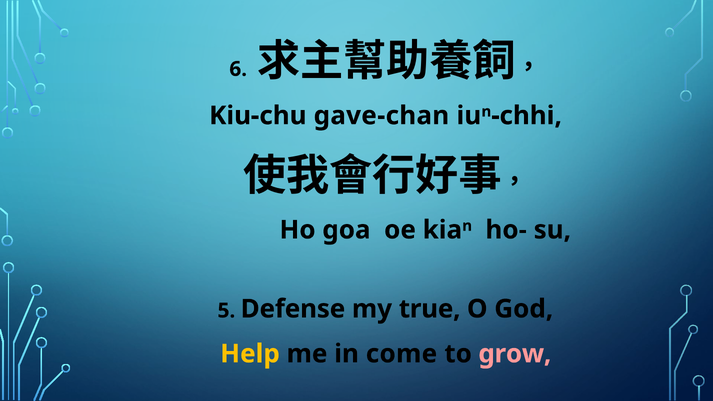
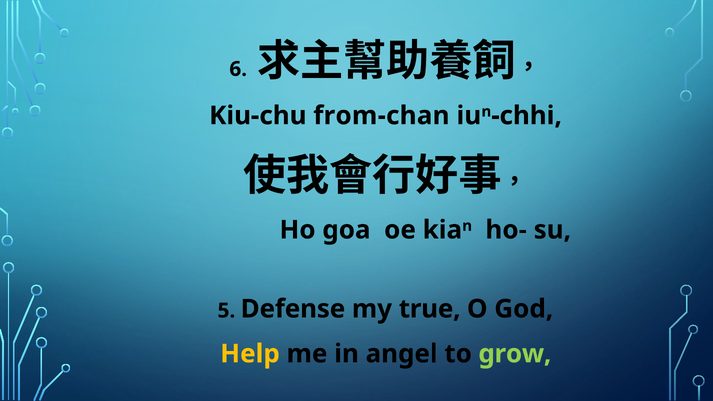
gave-chan: gave-chan -> from-chan (381, 116)
come: come -> angel (402, 354)
grow colour: pink -> light green (515, 354)
